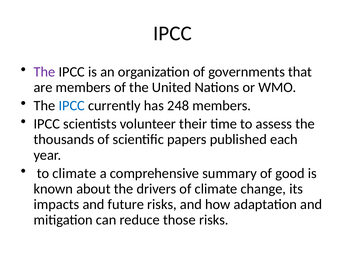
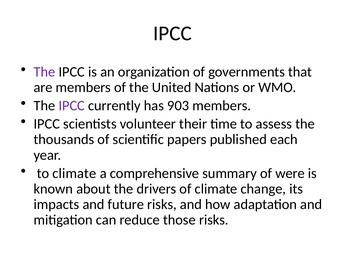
IPCC colour: blue -> purple (72, 106)
248: 248 -> 903 (178, 106)
good: good -> were (290, 173)
